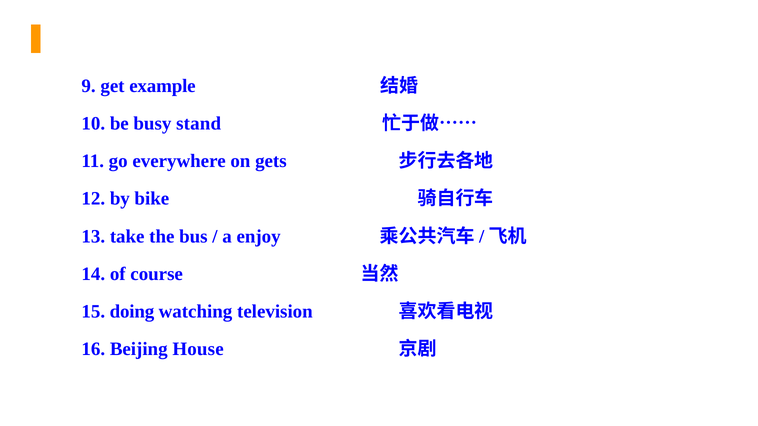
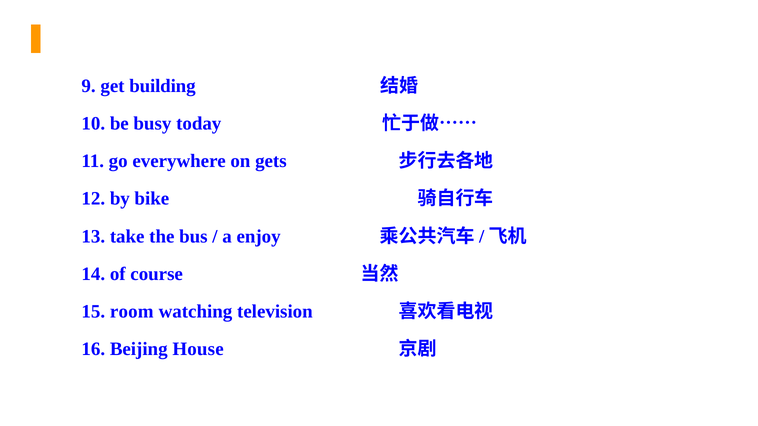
example: example -> building (162, 86)
stand: stand -> today (199, 124)
doing: doing -> room (132, 312)
